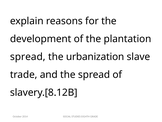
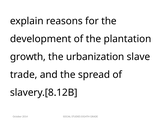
spread: spread -> growth (28, 57)
